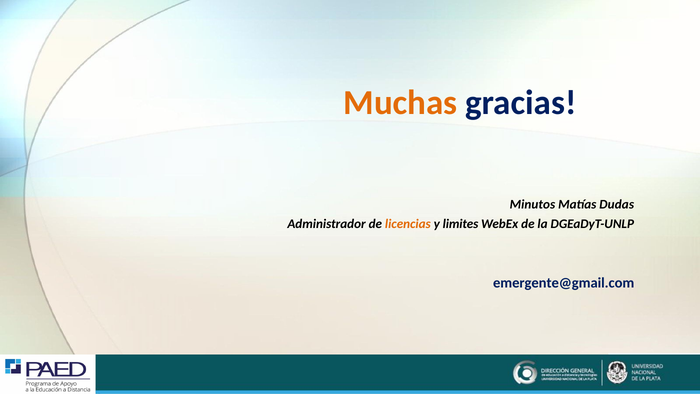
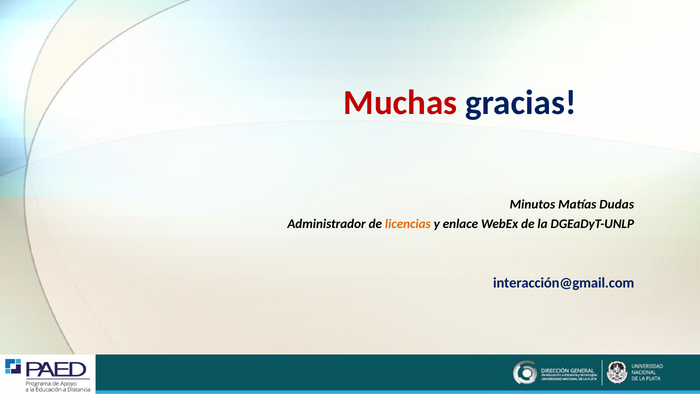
Muchas colour: orange -> red (400, 103)
limites: limites -> enlace (460, 224)
emergente@gmail.com: emergente@gmail.com -> interacción@gmail.com (564, 283)
